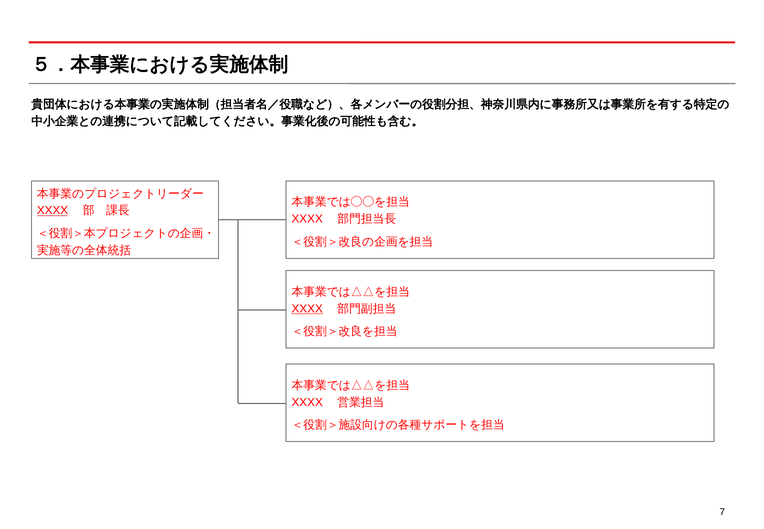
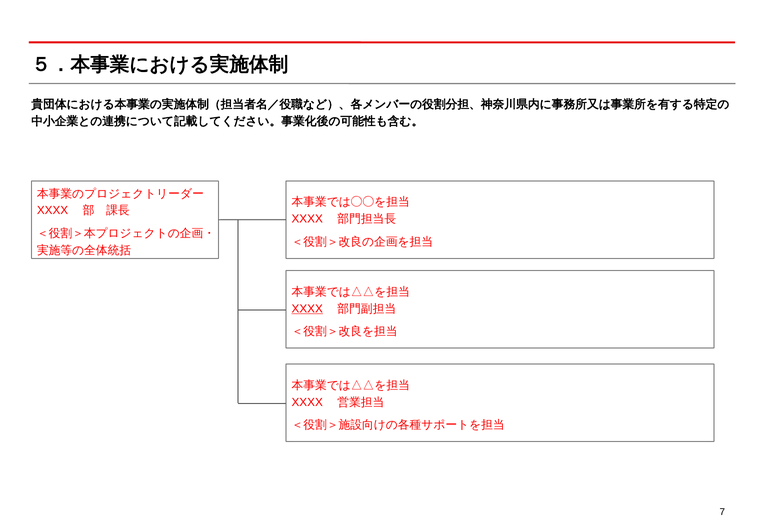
XXXX underline: present -> none (53, 211)
